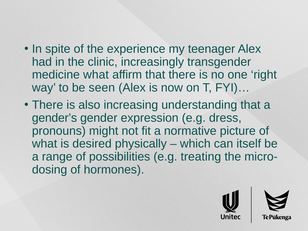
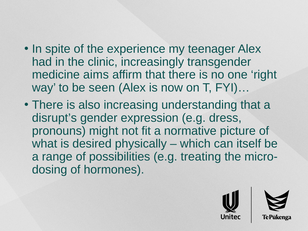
medicine what: what -> aims (96, 75)
gender’s: gender’s -> disrupt’s (54, 118)
